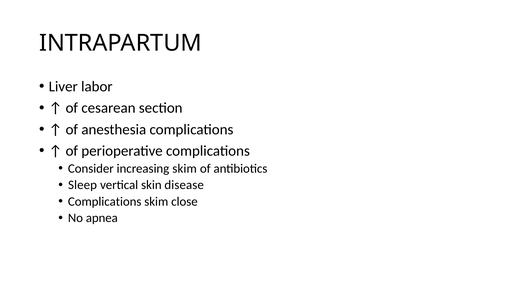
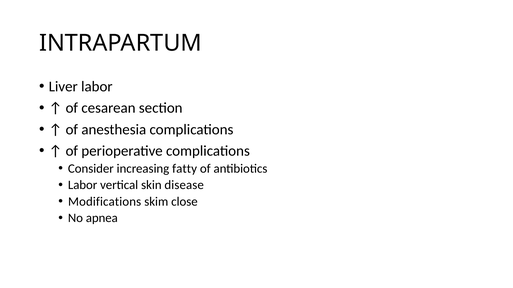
increasing skim: skim -> fatty (185, 169)
Sleep: Sleep -> Labor (83, 185)
Complications: Complications -> Modifications (105, 202)
